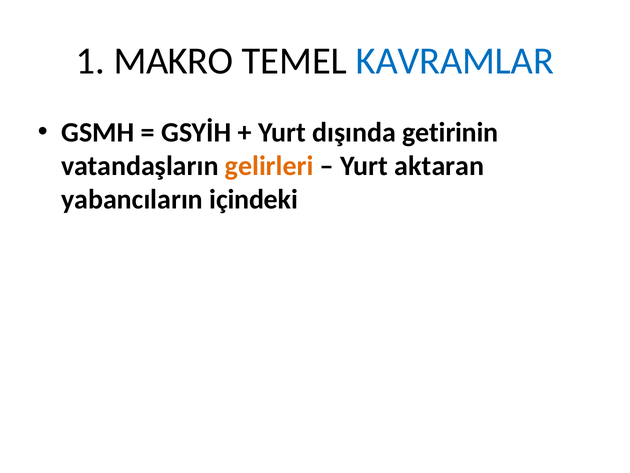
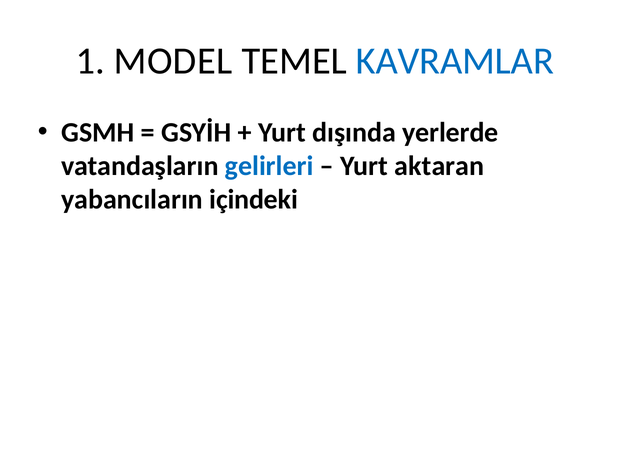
MAKRO: MAKRO -> MODEL (173, 61)
getirinin: getirinin -> yerlerde (450, 132)
gelirleri colour: orange -> blue (269, 166)
